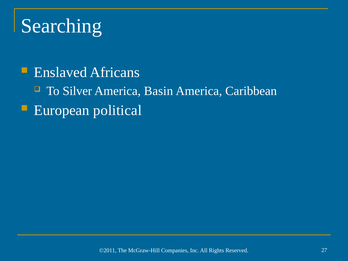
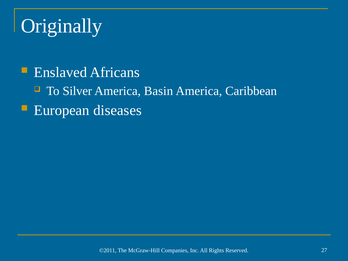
Searching: Searching -> Originally (62, 26)
political: political -> diseases (118, 110)
